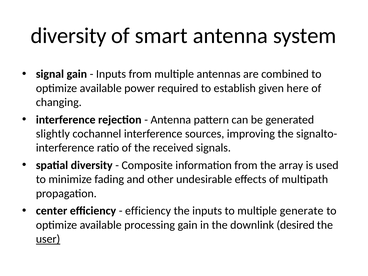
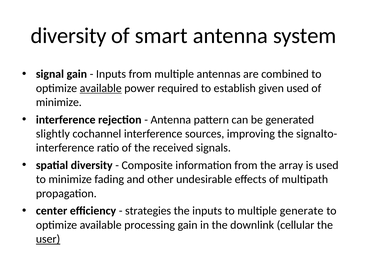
available underline: none -> present (101, 88)
given here: here -> used (298, 88)
changing: changing -> minimize (59, 102)
efficiency: efficiency -> strategies (148, 211)
desired: desired -> cellular (296, 225)
